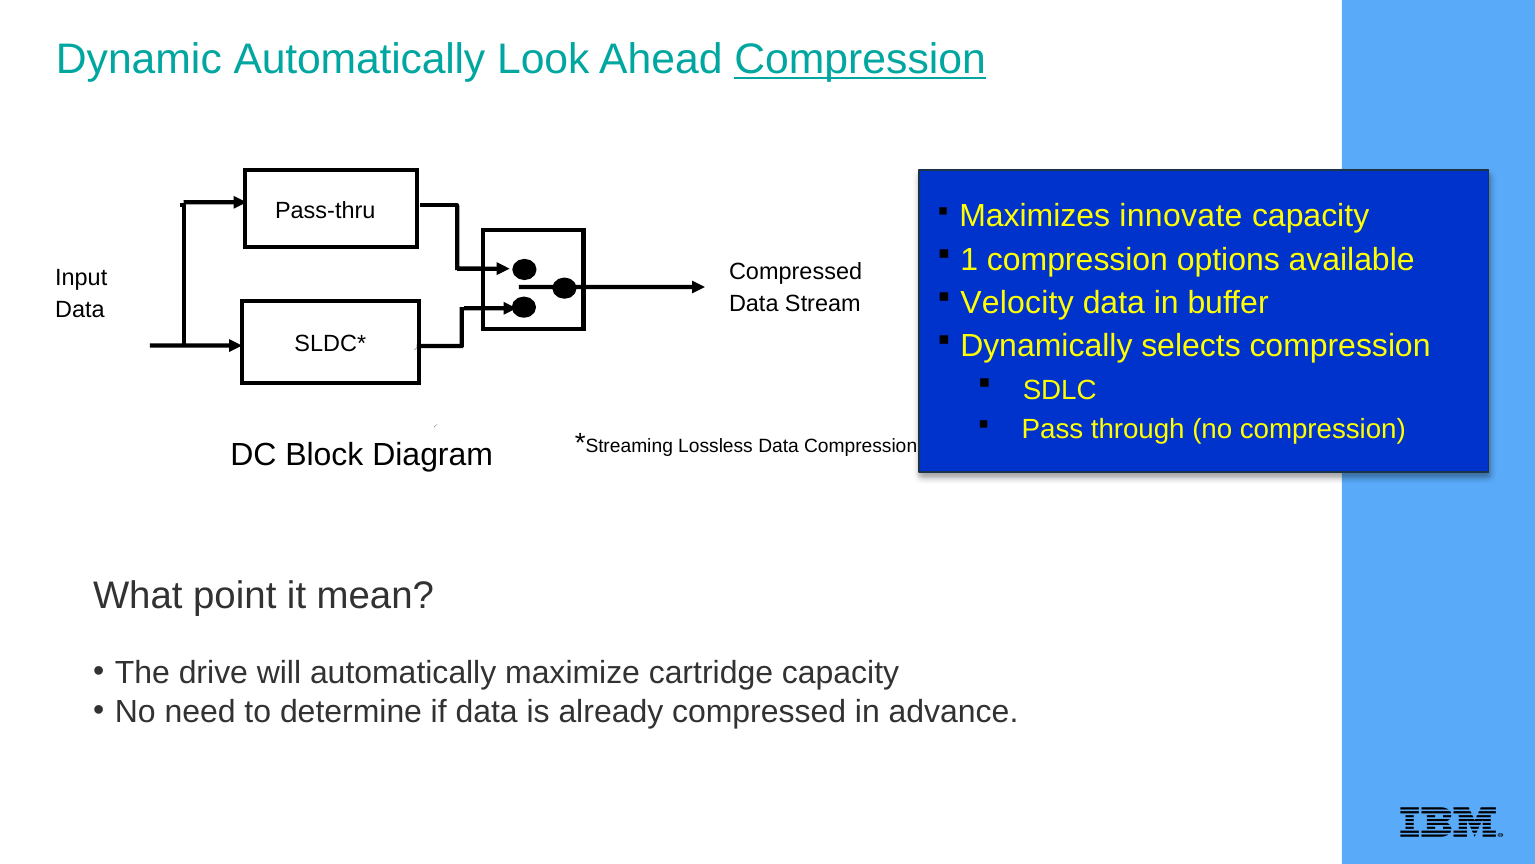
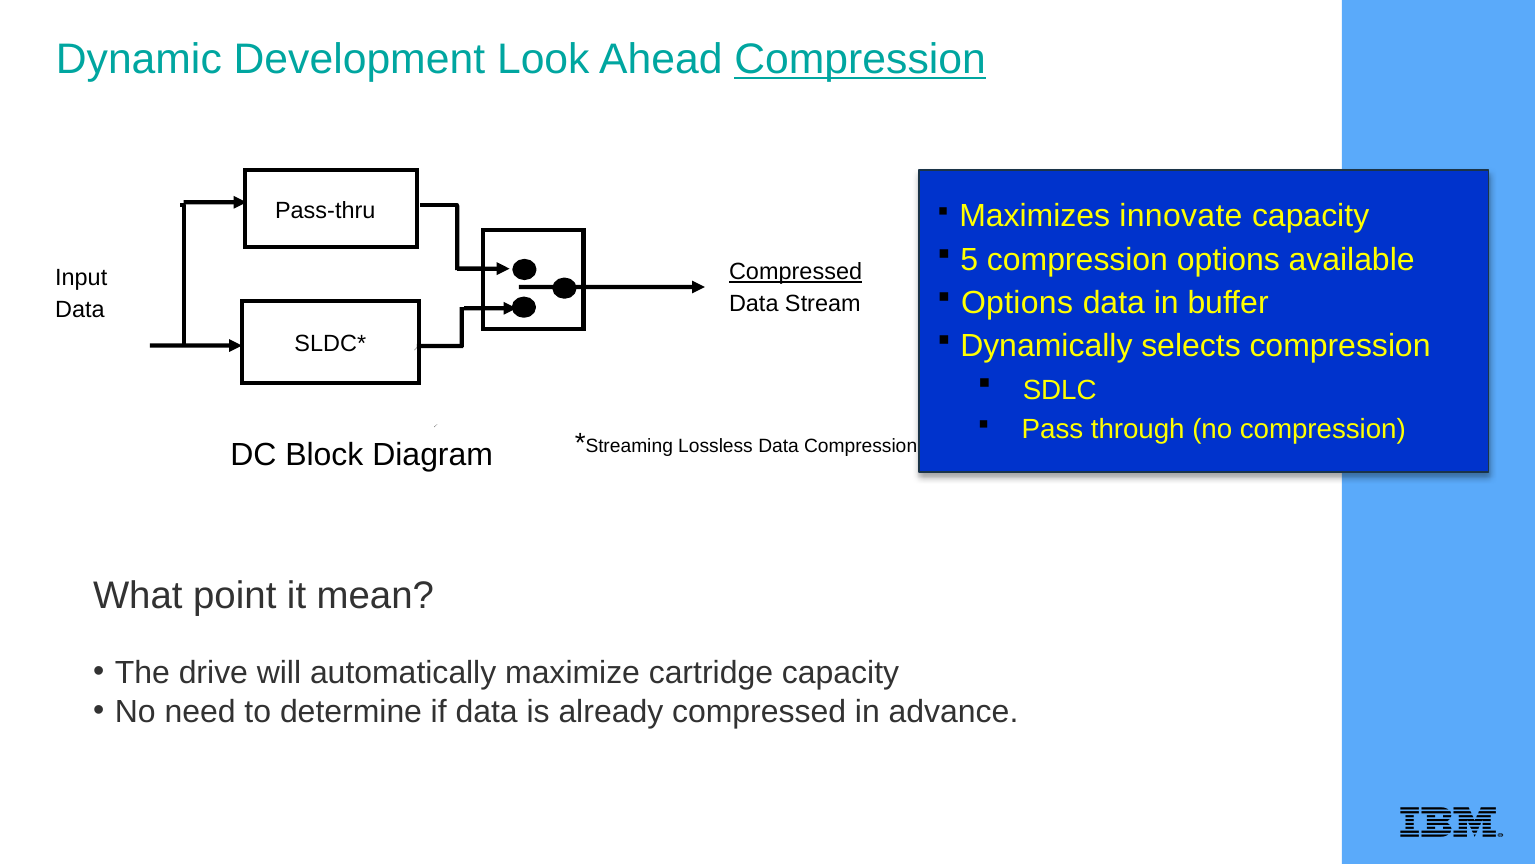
Dynamic Automatically: Automatically -> Development (359, 60)
1: 1 -> 5 (969, 259)
Compressed underline: none -> present (796, 272)
Velocity: Velocity -> Options (1017, 302)
